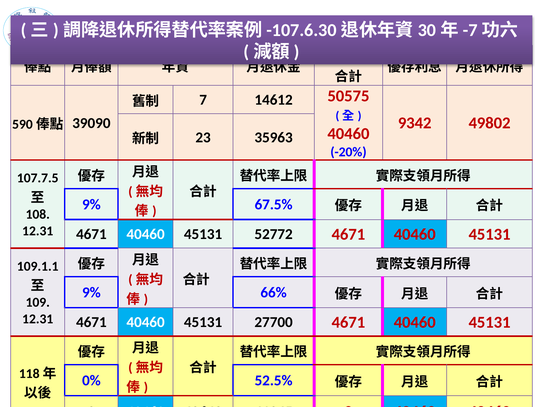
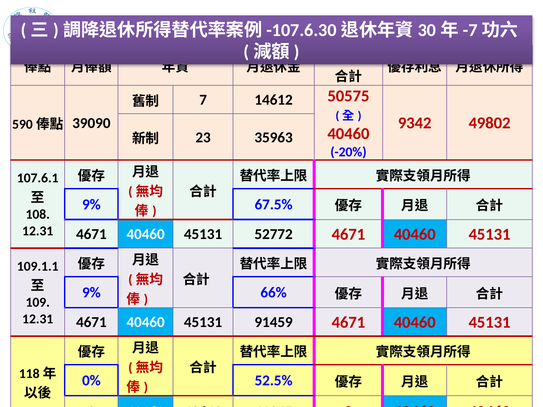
107.7.5: 107.7.5 -> 107.6.1 (38, 178)
27700: 27700 -> 91459 (274, 323)
